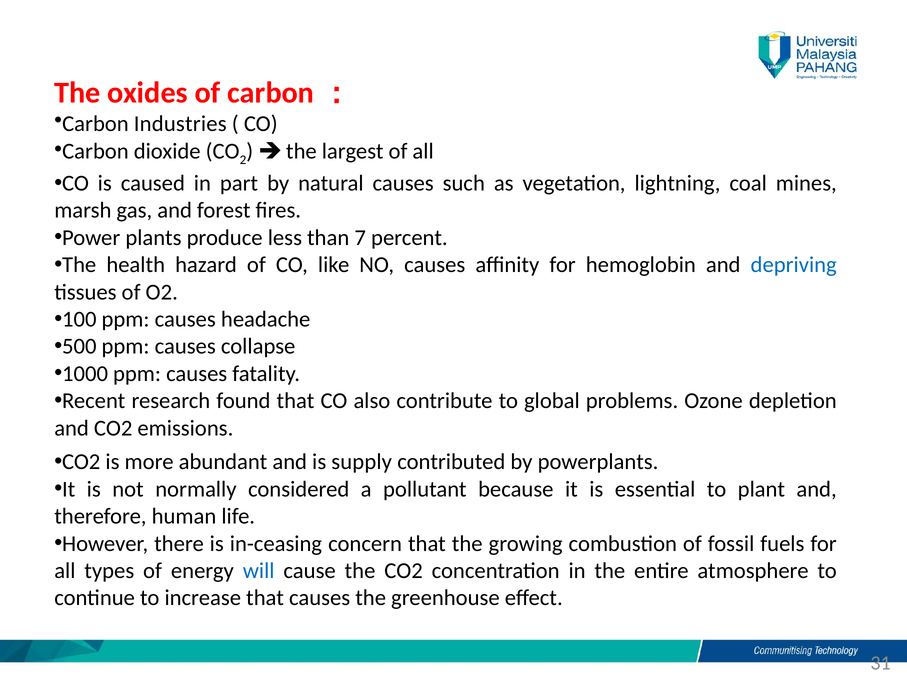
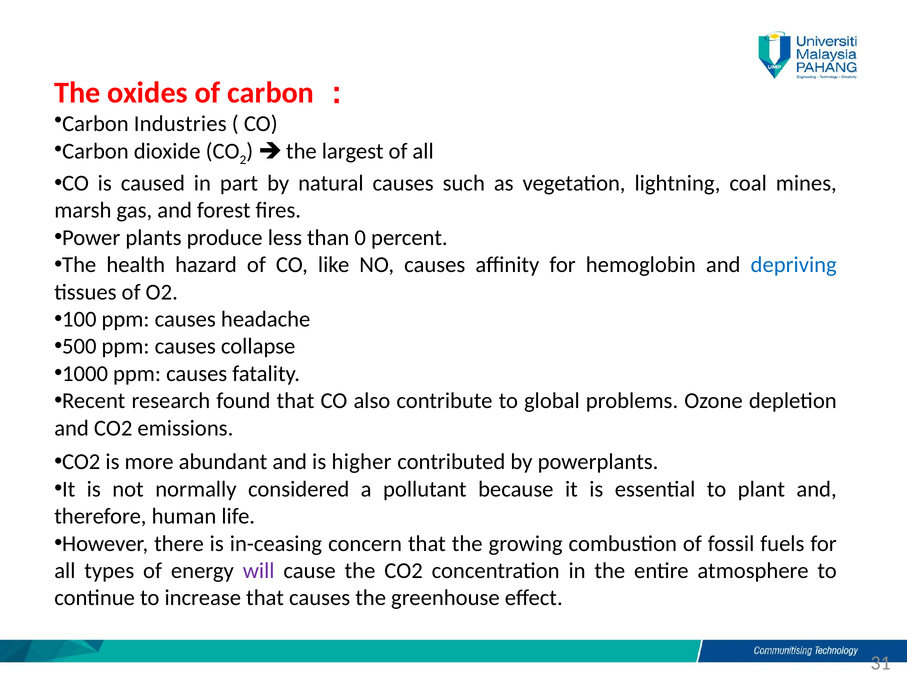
7: 7 -> 0 (360, 238)
supply: supply -> higher (362, 462)
will colour: blue -> purple (259, 571)
